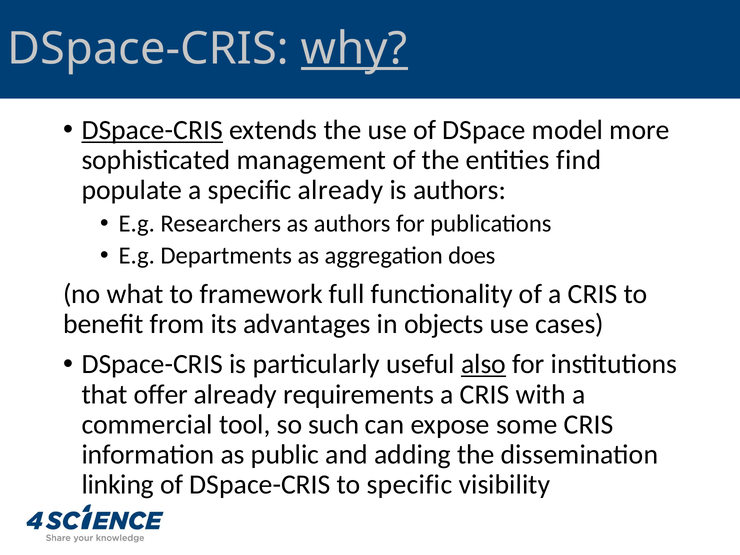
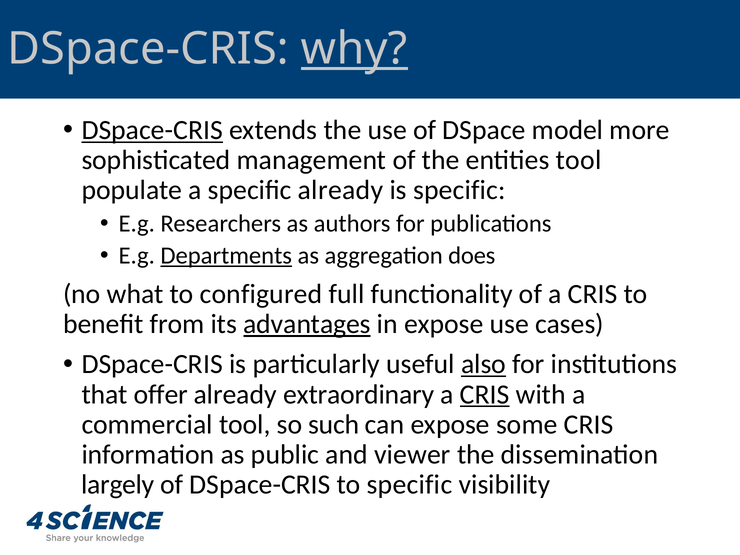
entities find: find -> tool (579, 160)
is authors: authors -> specific (459, 190)
Departments underline: none -> present (226, 255)
framework: framework -> configured (261, 294)
advantages underline: none -> present (307, 324)
in objects: objects -> expose (444, 324)
requirements: requirements -> extraordinary (359, 394)
CRIS underline: none -> present (485, 394)
adding: adding -> viewer (412, 454)
linking: linking -> largely (118, 484)
